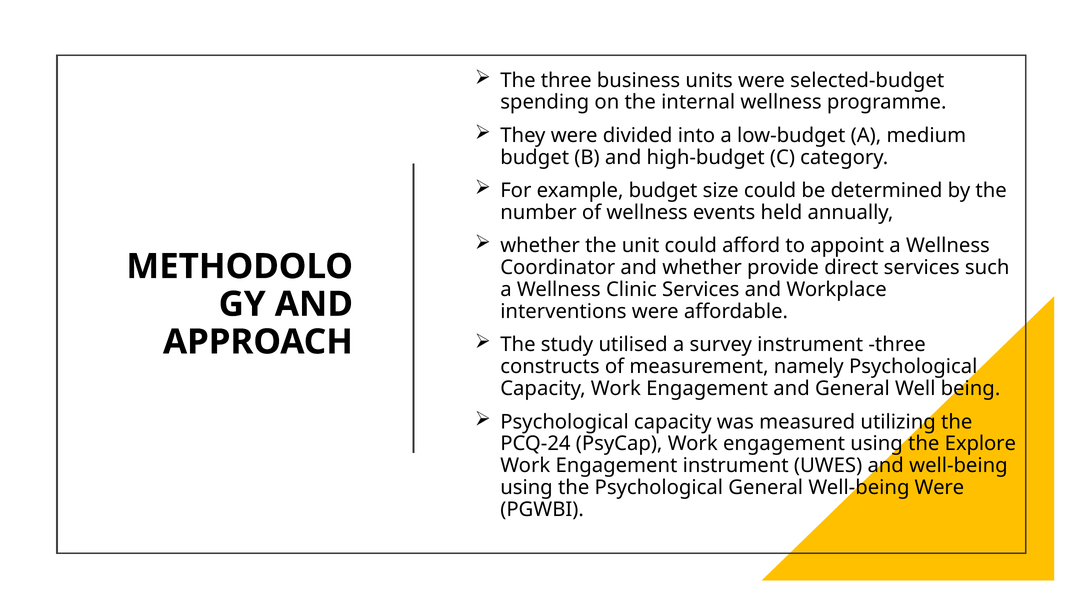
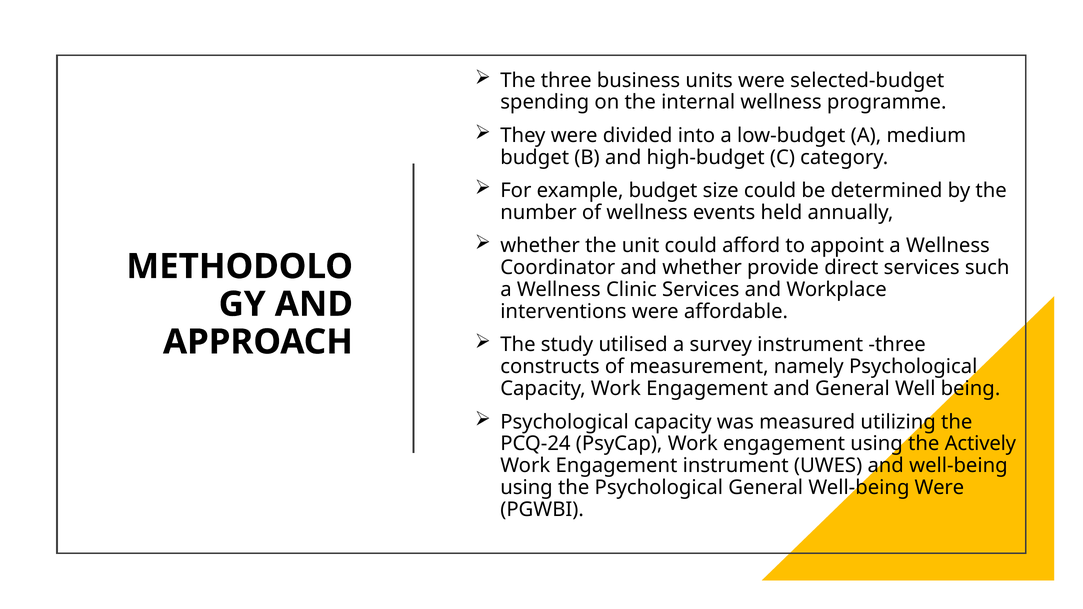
Explore: Explore -> Actively (980, 444)
